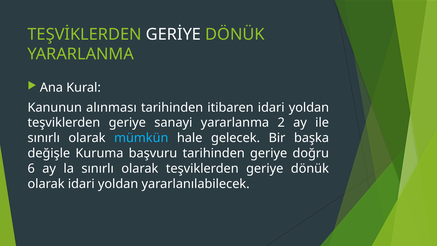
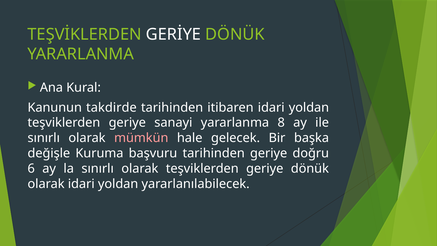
alınması: alınması -> takdirde (111, 107)
2: 2 -> 8 (281, 123)
mümkün colour: light blue -> pink (141, 138)
